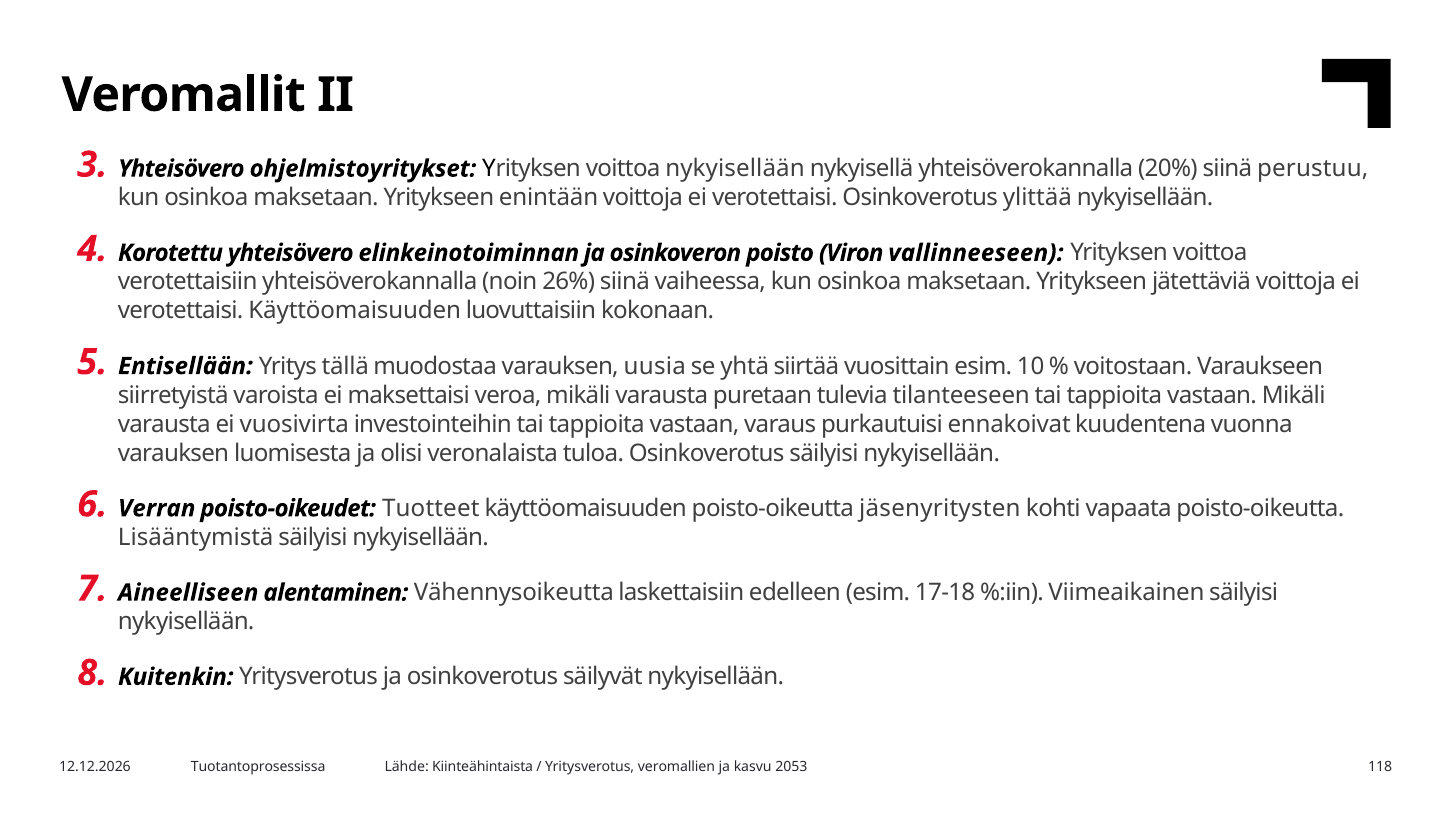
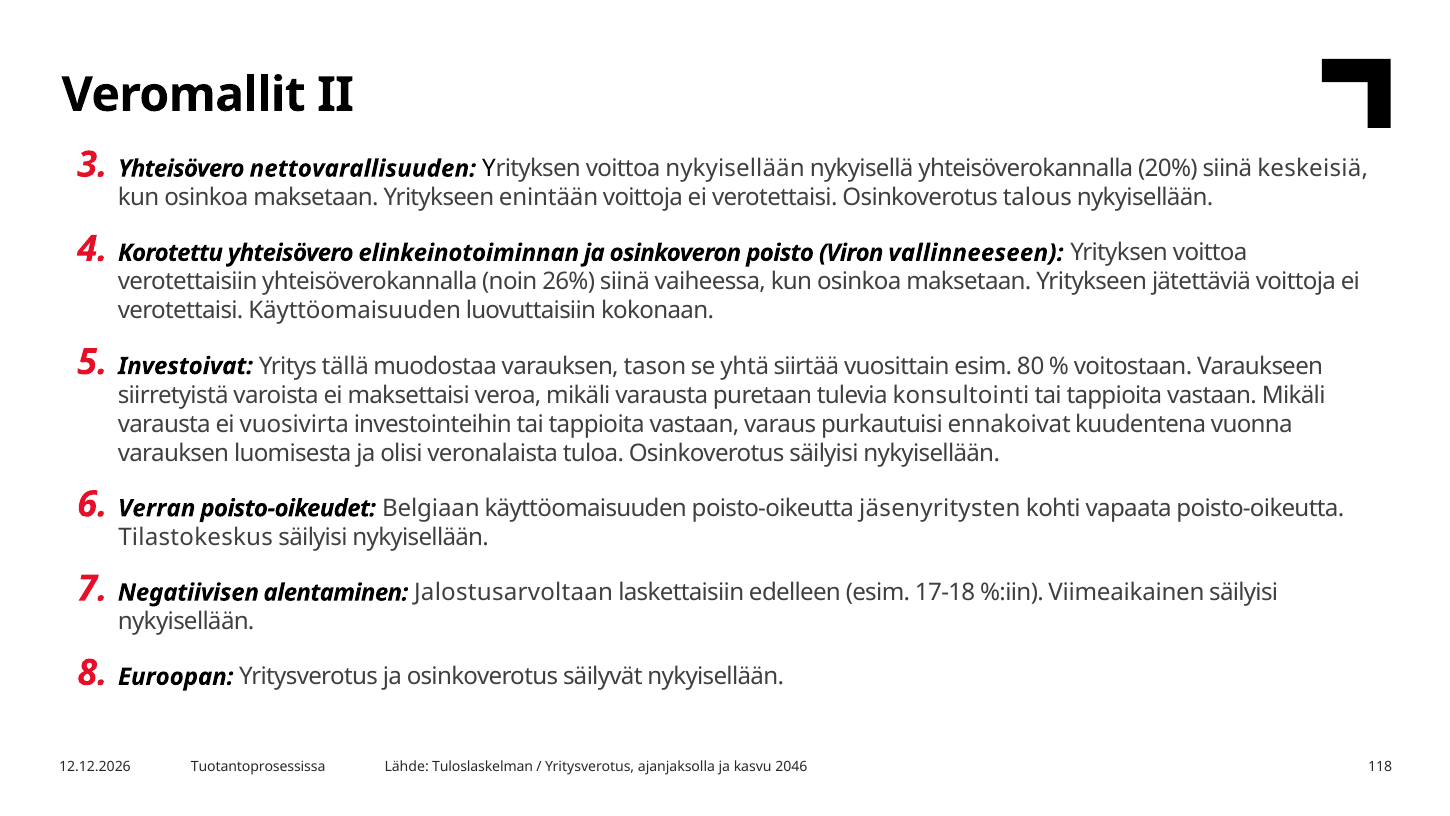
ohjelmistoyritykset: ohjelmistoyritykset -> nettovarallisuuden (363, 169)
perustuu: perustuu -> keskeisiä (1313, 169)
ylittää: ylittää -> talous (1037, 198)
Entisellään: Entisellään -> Investoivat (186, 366)
uusia: uusia -> tason (655, 366)
10: 10 -> 80 (1031, 366)
tilanteeseen: tilanteeseen -> konsultointi (961, 395)
Tuotteet: Tuotteet -> Belgiaan (431, 508)
Lisääntymistä: Lisääntymistä -> Tilastokeskus (196, 537)
Aineelliseen: Aineelliseen -> Negatiivisen (188, 592)
Vähennysoikeutta: Vähennysoikeutta -> Jalostusarvoltaan (514, 592)
Kuitenkin: Kuitenkin -> Euroopan (176, 677)
Kiinteähintaista: Kiinteähintaista -> Tuloslaskelman (483, 766)
veromallien: veromallien -> ajanjaksolla (676, 766)
2053: 2053 -> 2046 (791, 766)
